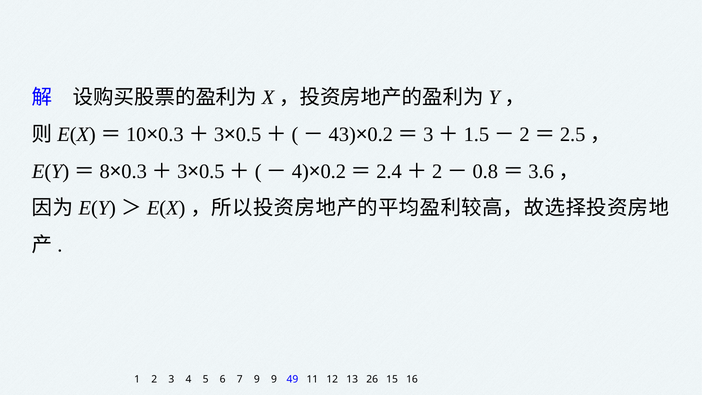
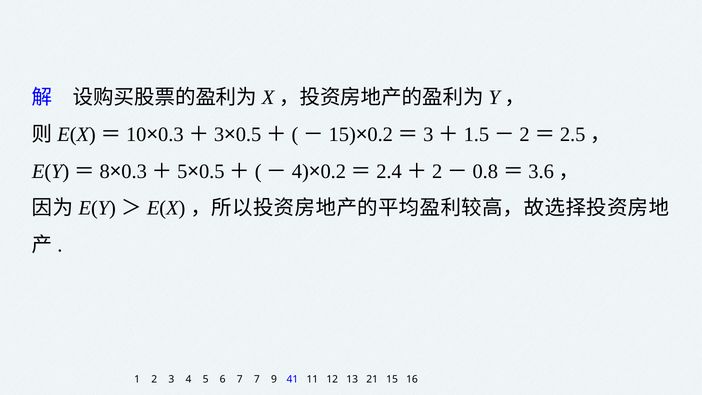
43: 43 -> 15 (342, 134)
3: 3 -> 5 (182, 171)
7 9: 9 -> 7 (257, 379)
49: 49 -> 41 (292, 379)
26: 26 -> 21 (372, 379)
